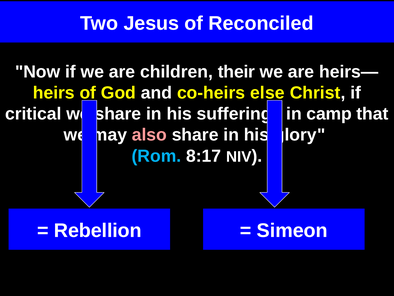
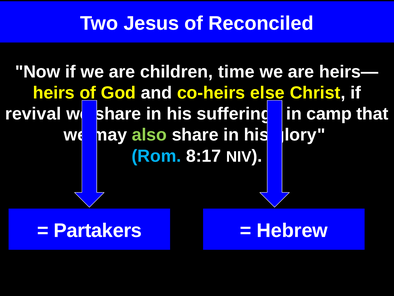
their: their -> time (236, 72)
critical: critical -> revival (33, 114)
also colour: pink -> light green (149, 135)
Rebellion: Rebellion -> Partakers (98, 230)
Simeon: Simeon -> Hebrew (292, 230)
